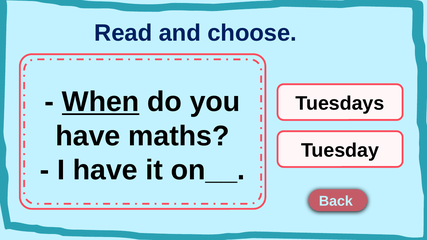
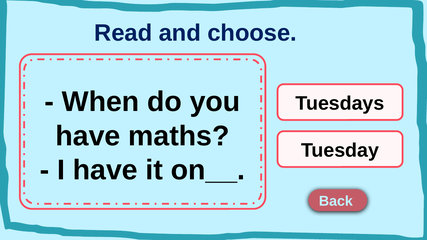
When underline: present -> none (101, 102)
